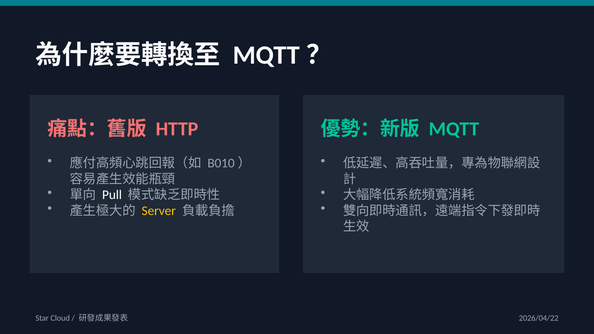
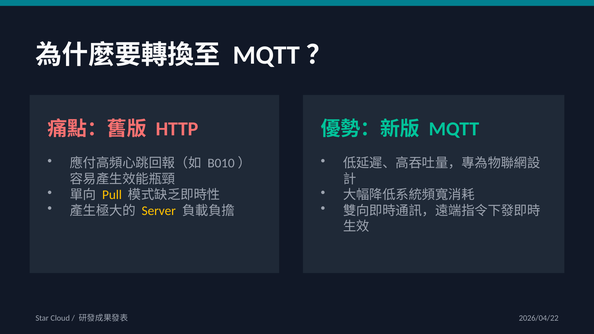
Pull colour: white -> yellow (112, 195)
